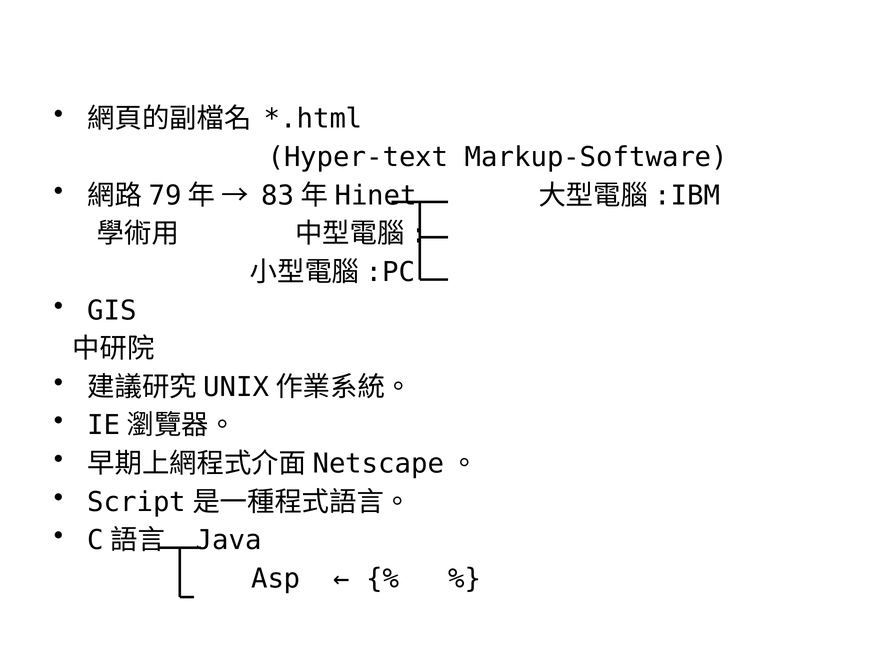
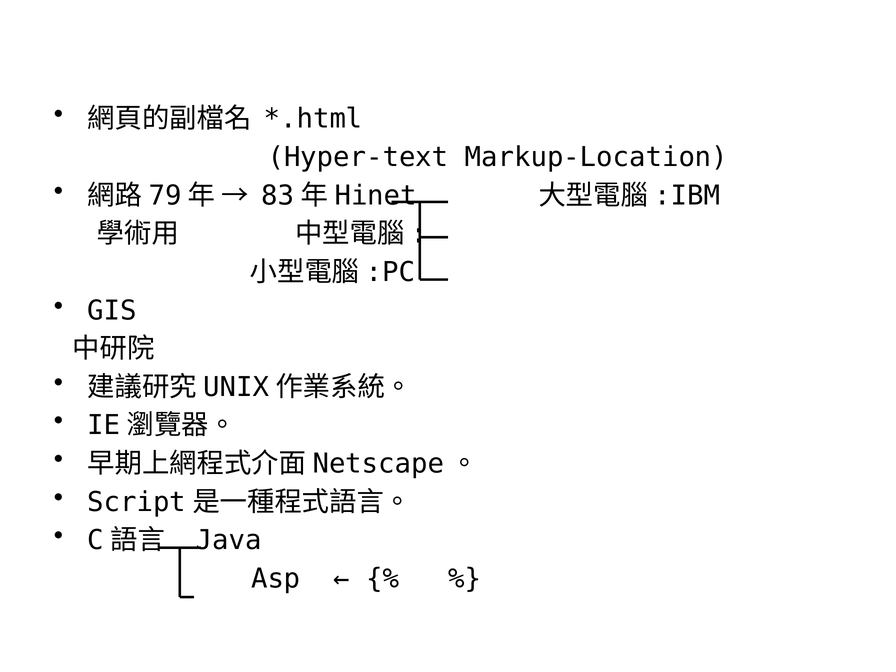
Markup-Software: Markup-Software -> Markup-Location (596, 157)
